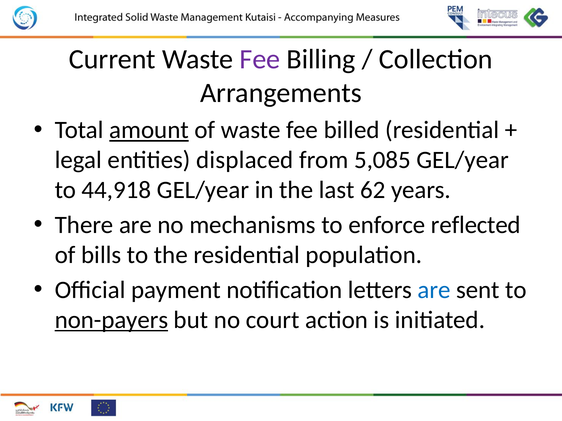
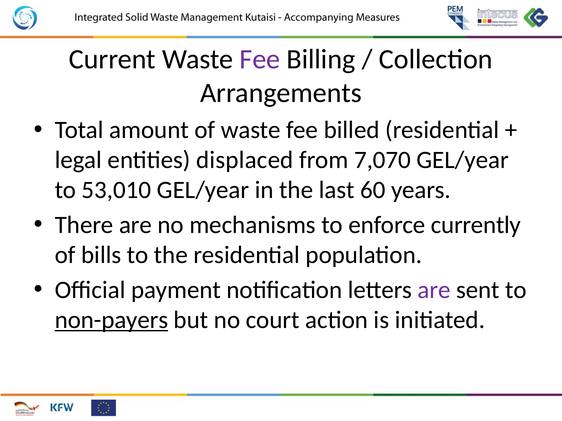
amount underline: present -> none (149, 130)
5,085: 5,085 -> 7,070 (382, 160)
44,918: 44,918 -> 53,010 (116, 190)
62: 62 -> 60 (373, 190)
reflected: reflected -> currently (476, 225)
are colour: blue -> purple (434, 290)
